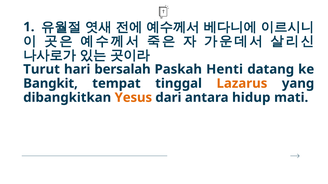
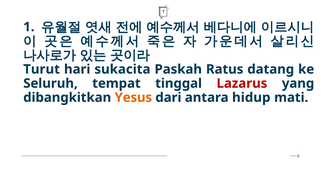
bersalah: bersalah -> sukacita (122, 69)
Henti: Henti -> Ratus (225, 69)
Bangkit: Bangkit -> Seluruh (50, 84)
Lazarus colour: orange -> red (242, 84)
